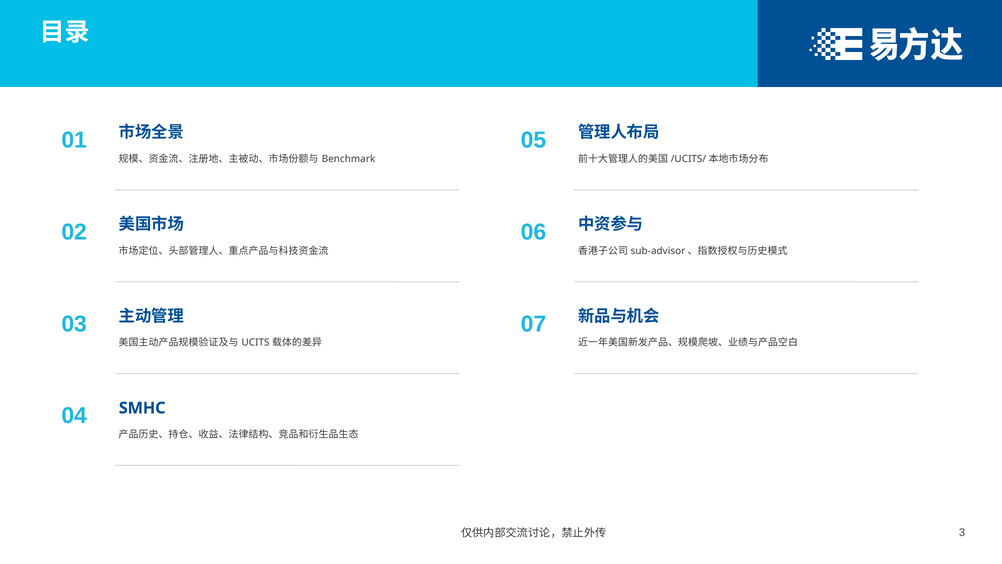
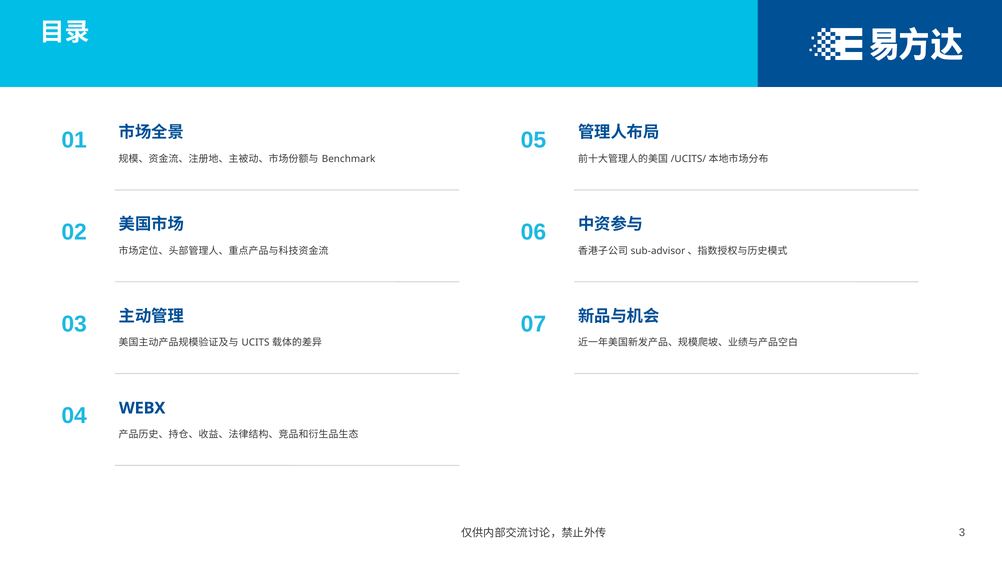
SMHC: SMHC -> WEBX (142, 408)
